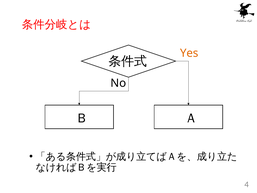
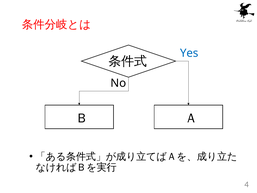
Yes colour: orange -> blue (189, 53)
